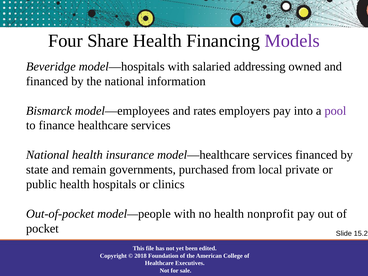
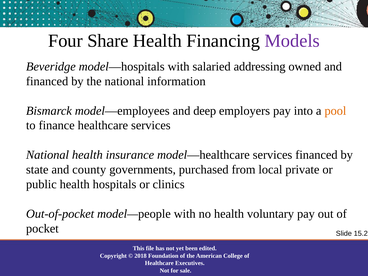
rates: rates -> deep (205, 111)
pool colour: purple -> orange (335, 111)
remain: remain -> county (89, 170)
nonprofit: nonprofit -> voluntary (271, 214)
